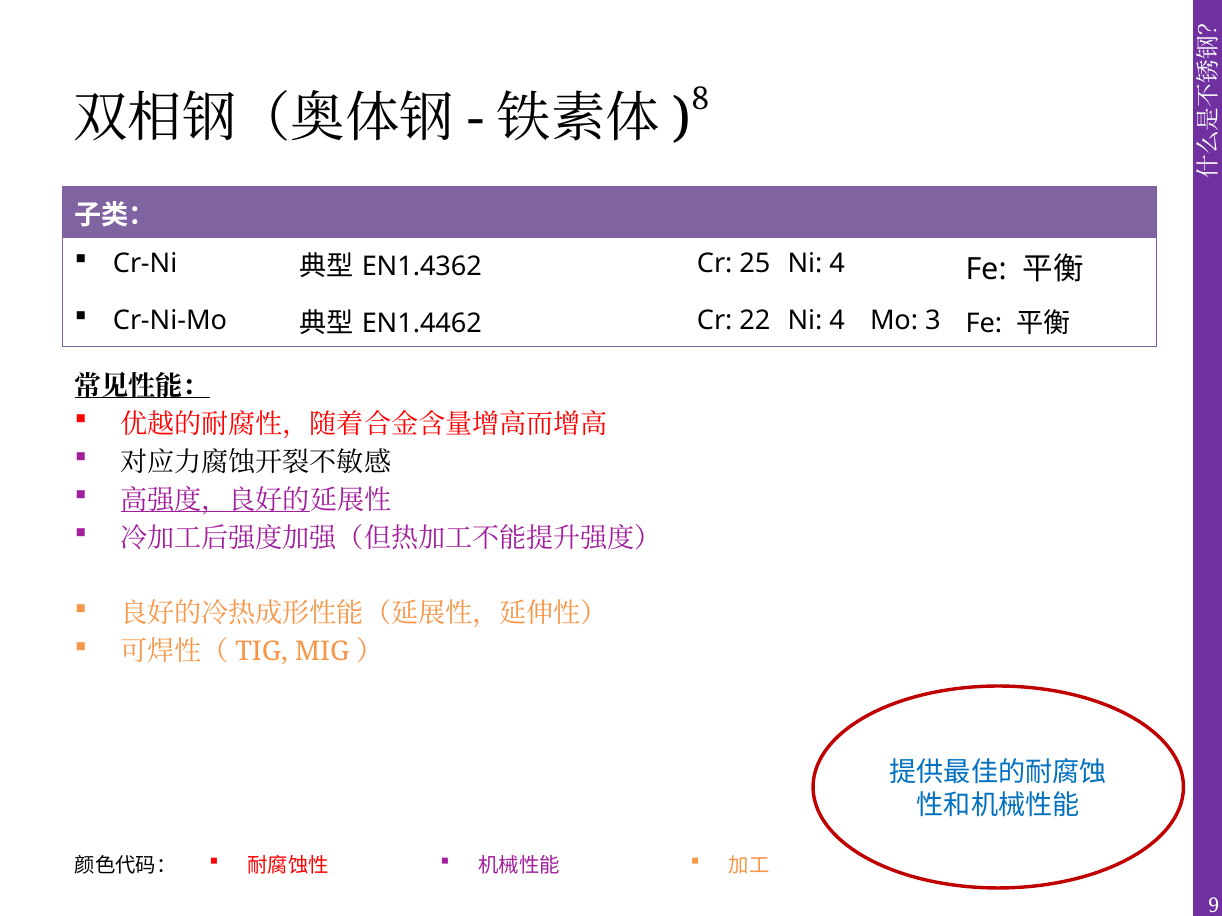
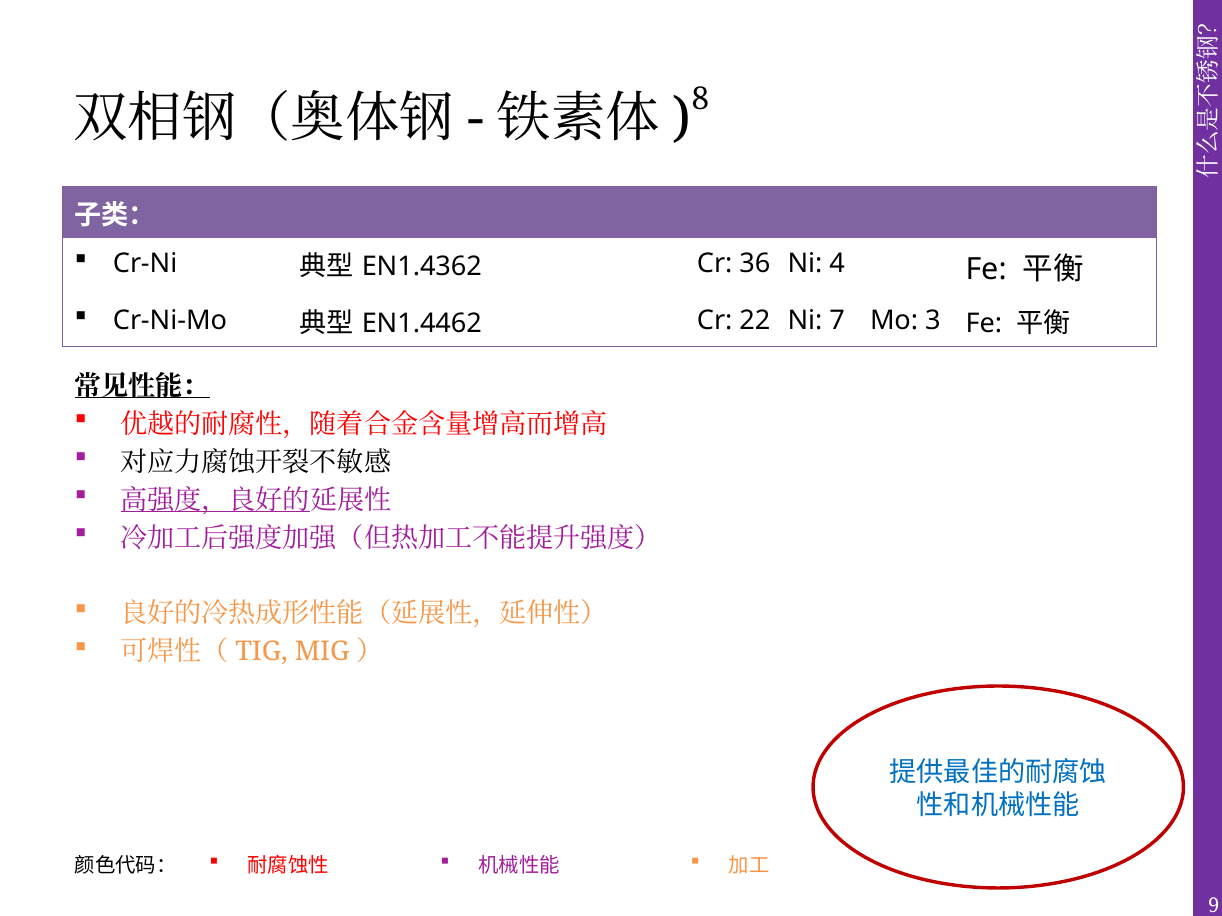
25: 25 -> 36 (755, 264)
22 Ni 4: 4 -> 7 (837, 321)
